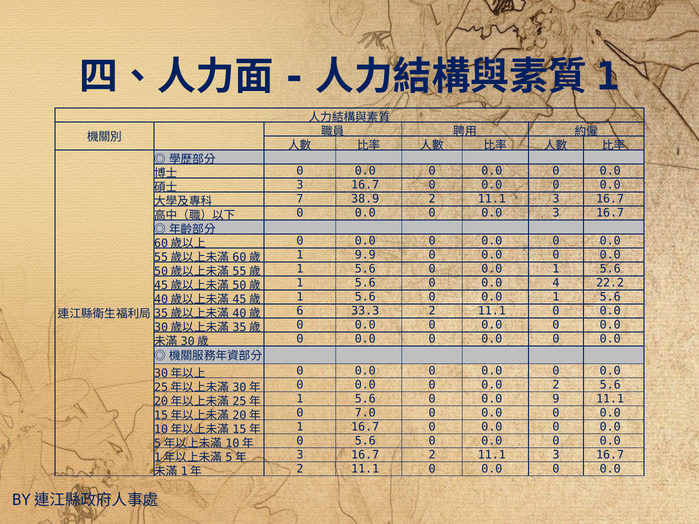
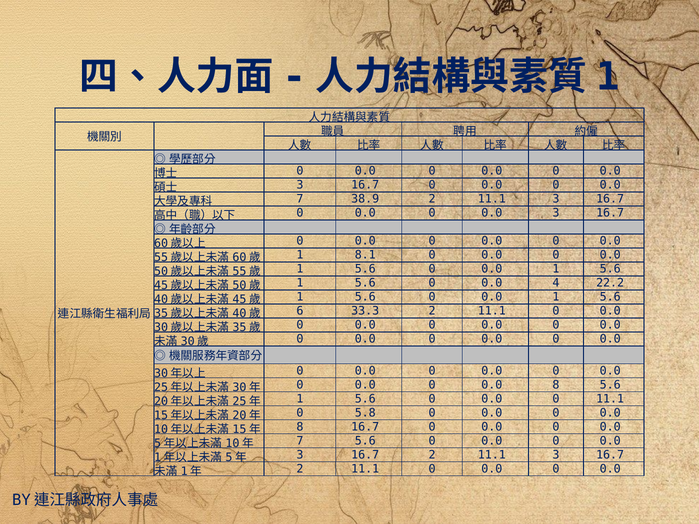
9.9: 9.9 -> 8.1 (365, 255)
0.0 2: 2 -> 8 (556, 385)
9: 9 -> 0 (556, 399)
7.0: 7.0 -> 5.8 (365, 413)
1: 1 -> 8 (300, 427)
0: 0 -> 7 (300, 441)
